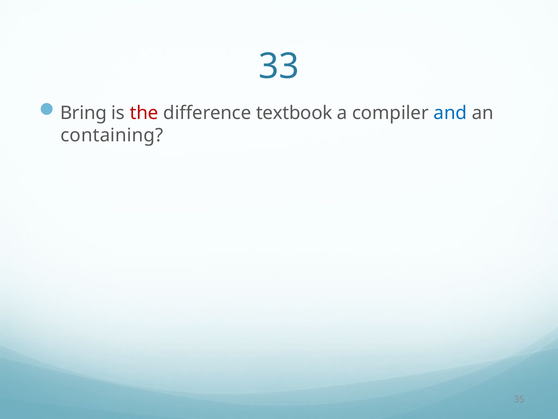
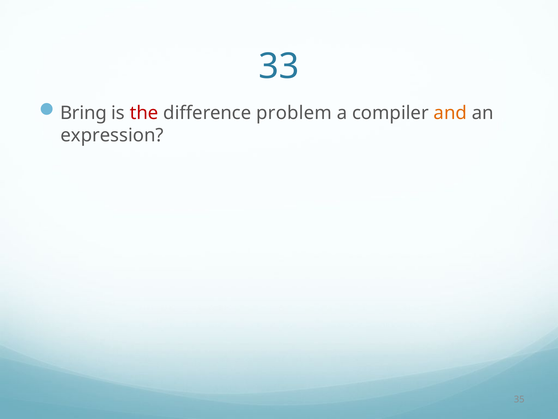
textbook: textbook -> problem (294, 113)
and colour: blue -> orange (450, 113)
containing: containing -> expression (112, 135)
